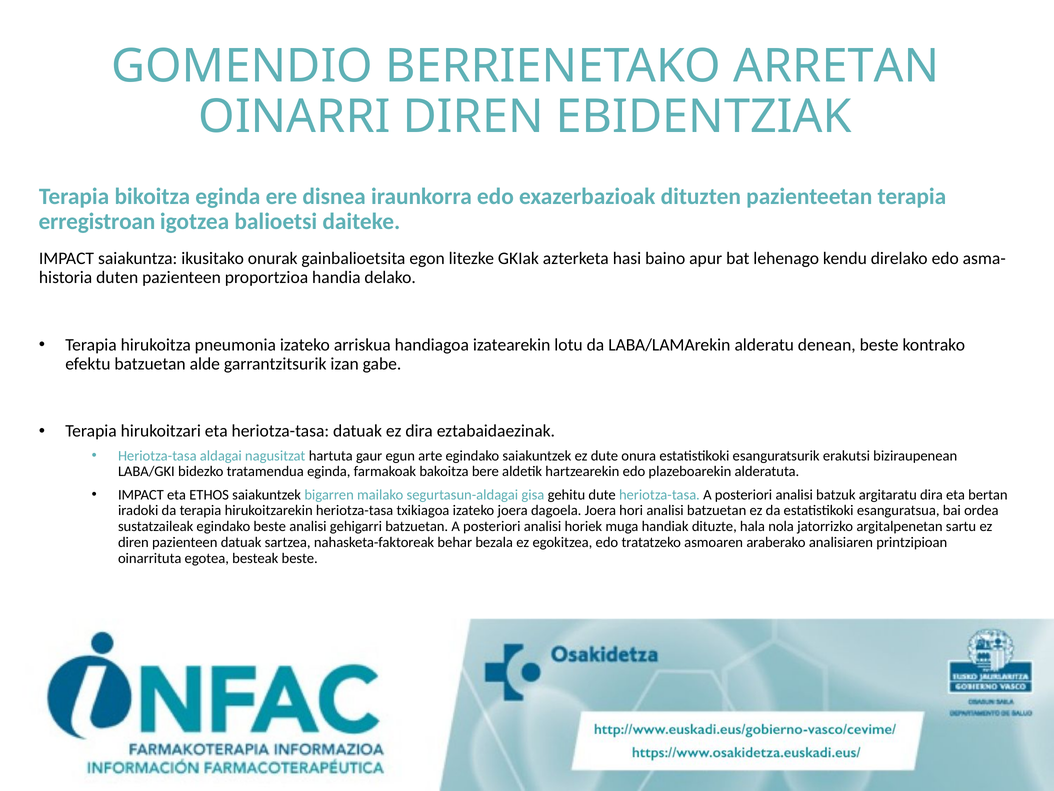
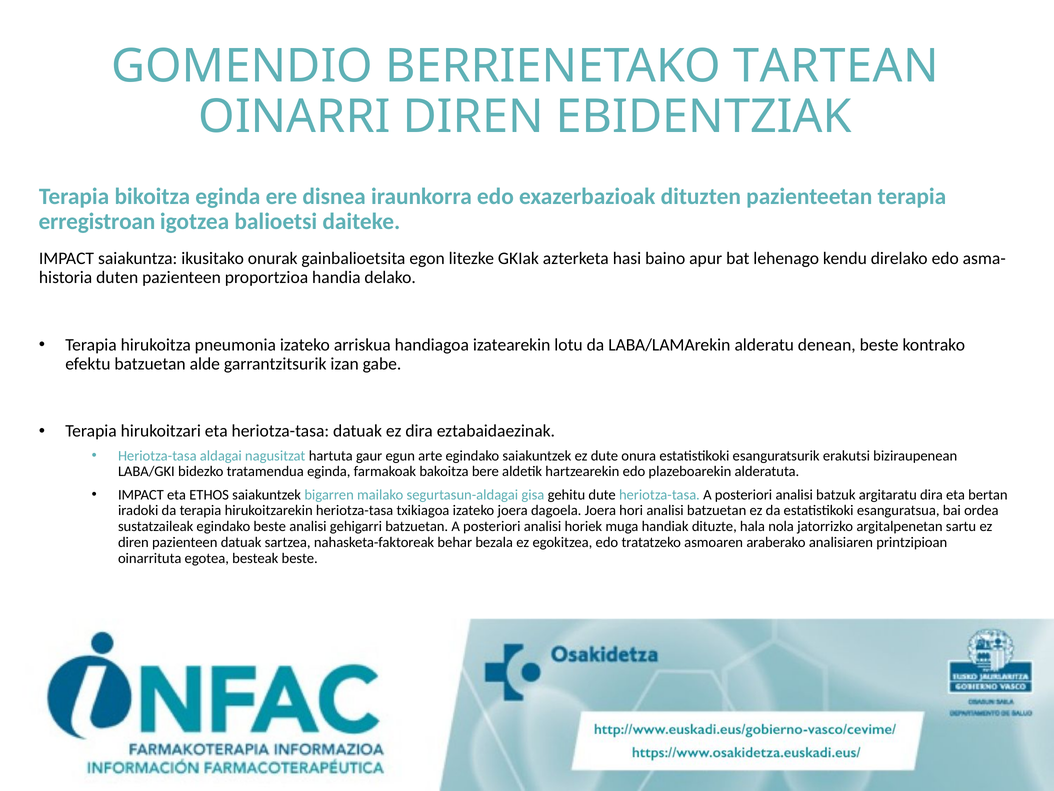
ARRETAN: ARRETAN -> TARTEAN (836, 66)
